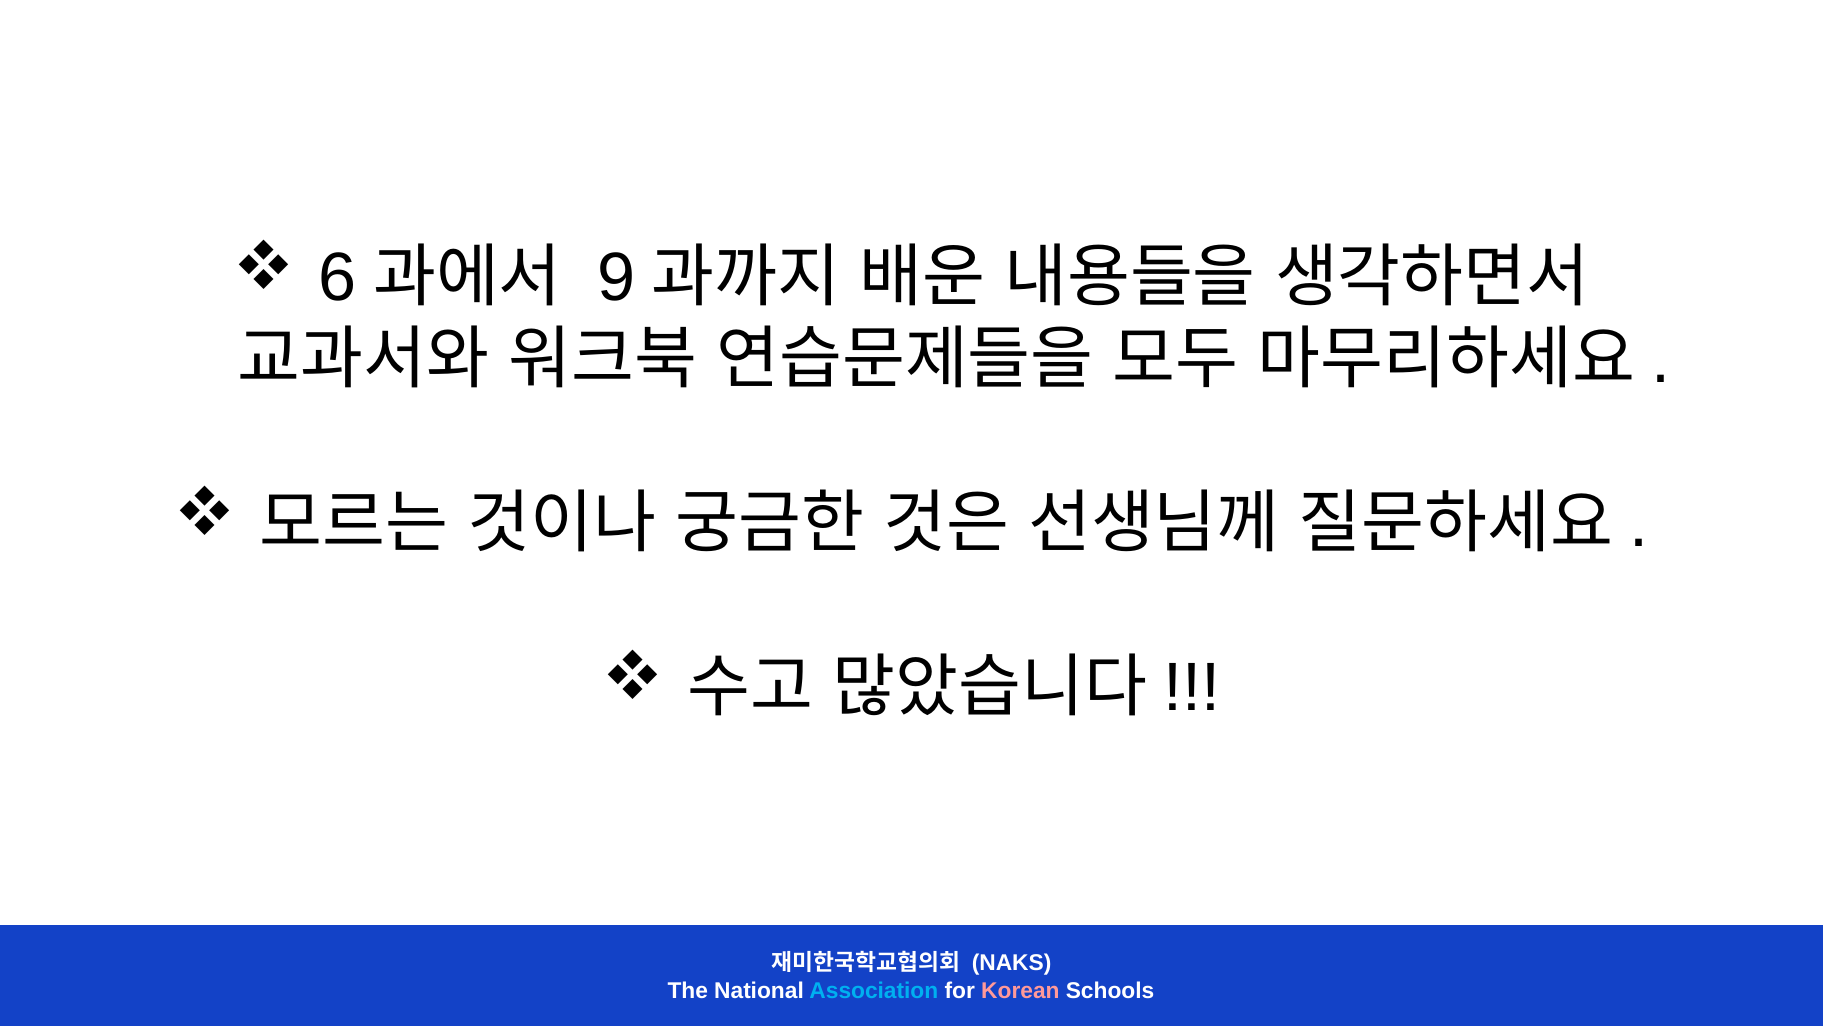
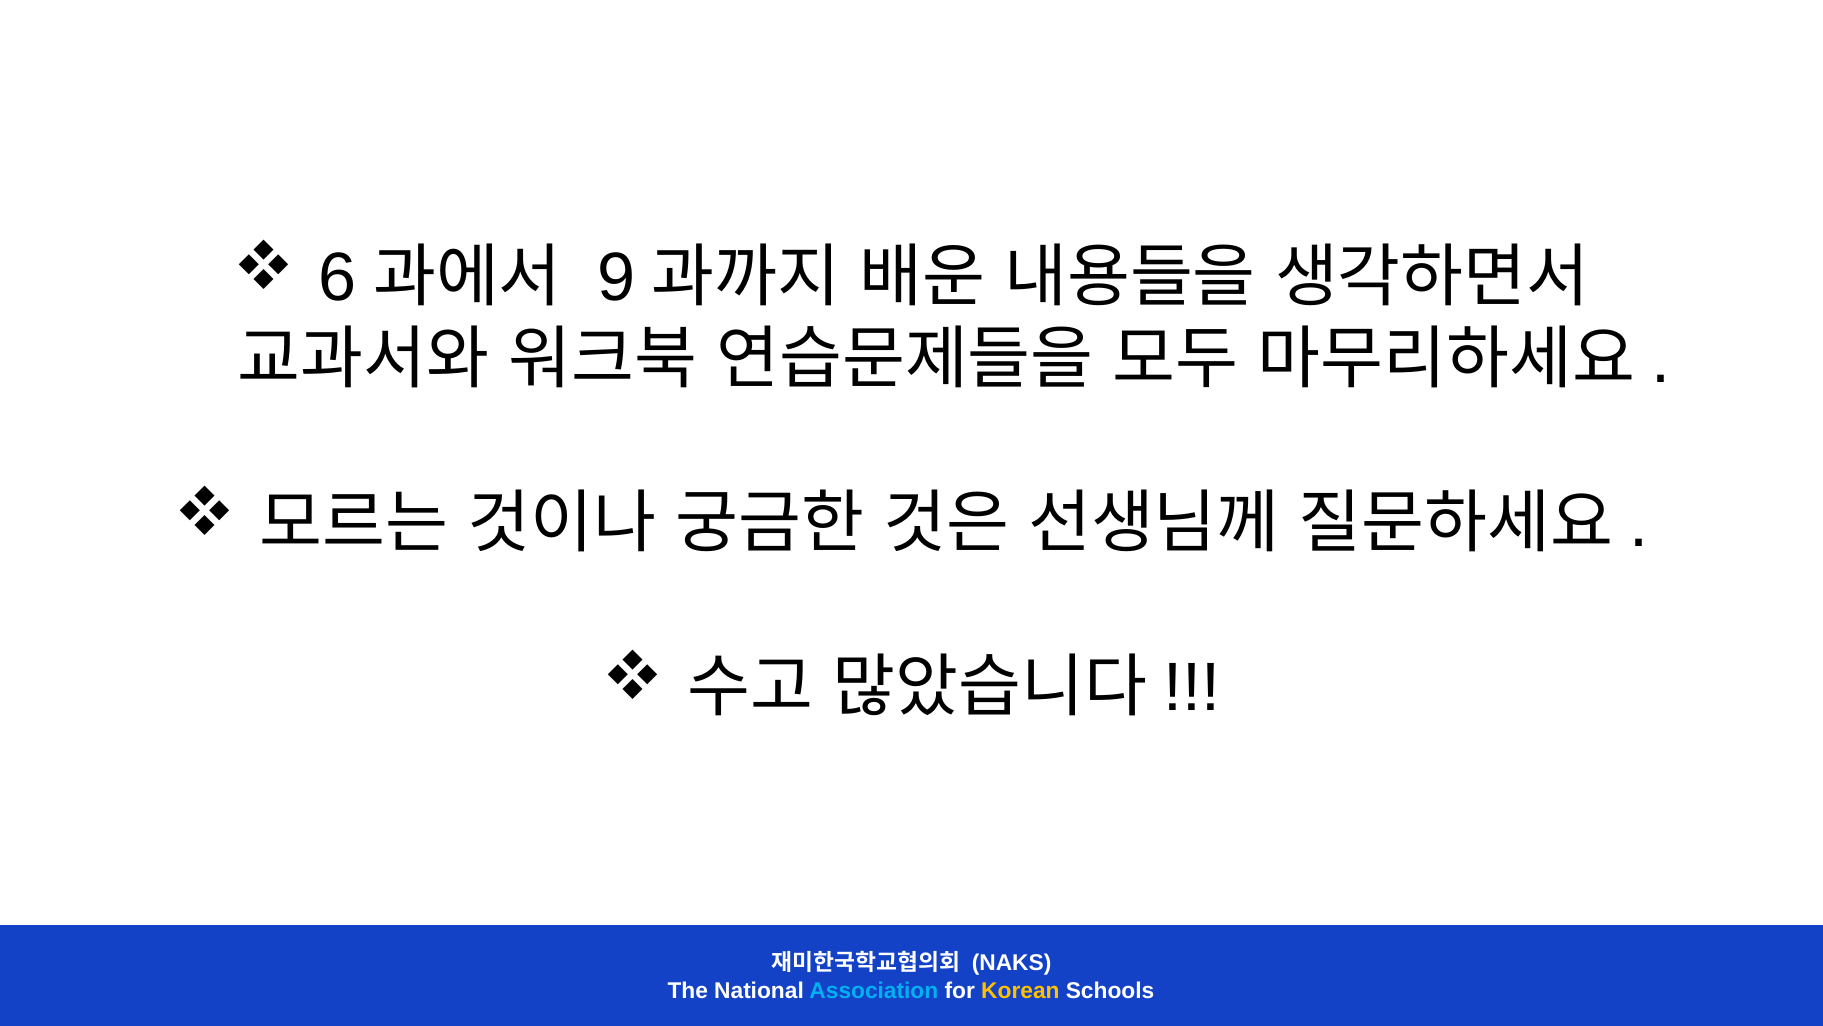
Korean colour: pink -> yellow (1020, 990)
